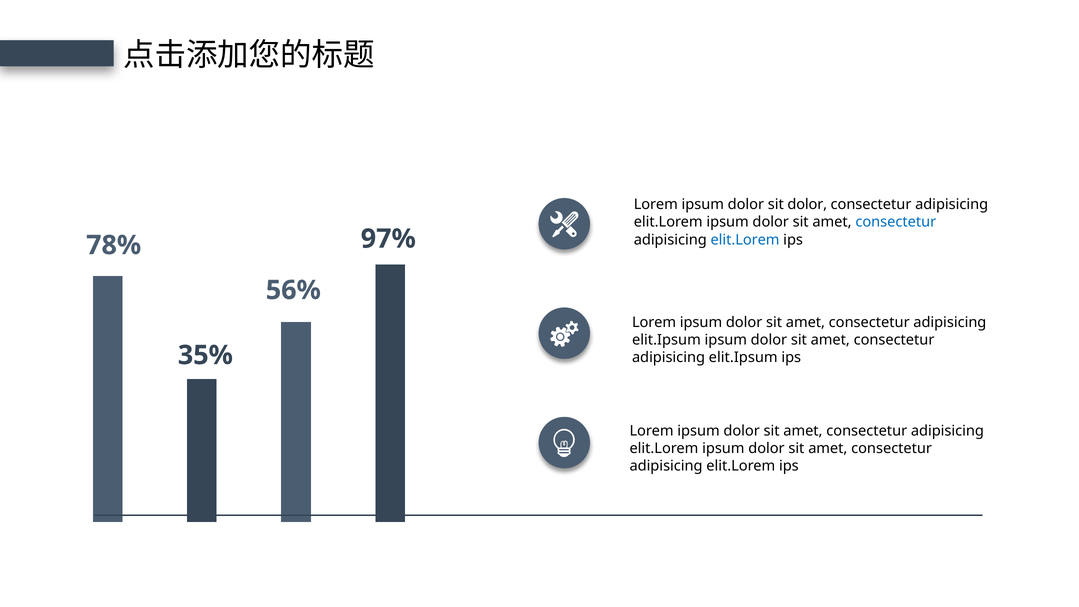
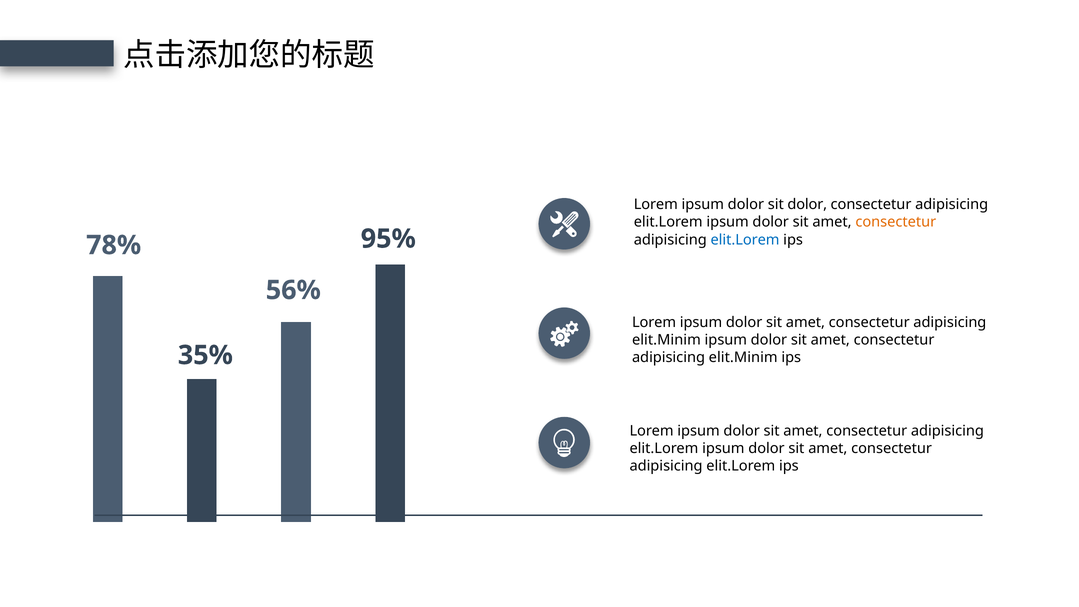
consectetur colour: blue -> orange (896, 222)
97%: 97% -> 95% (388, 239)
elit.Ipsum: elit.Ipsum -> elit.Minim (666, 340)
elit.Ipsum: elit.Ipsum -> elit.Minim (743, 357)
